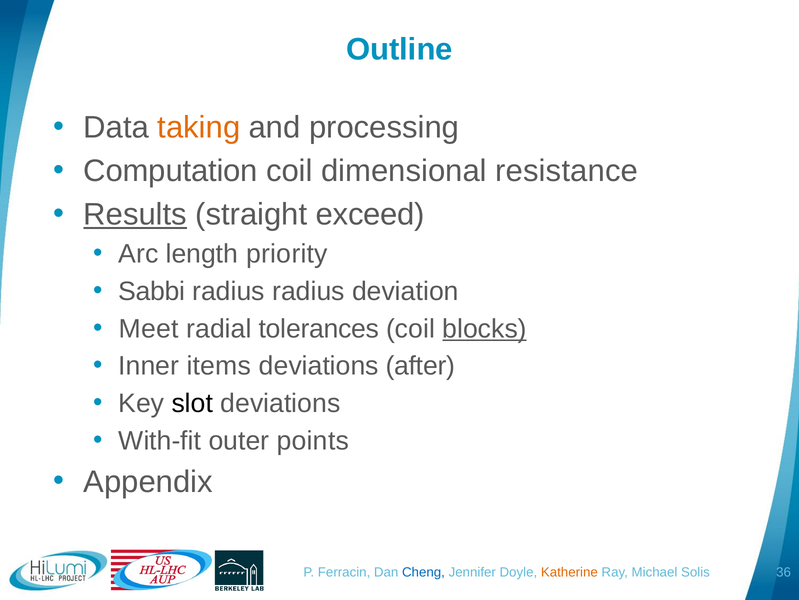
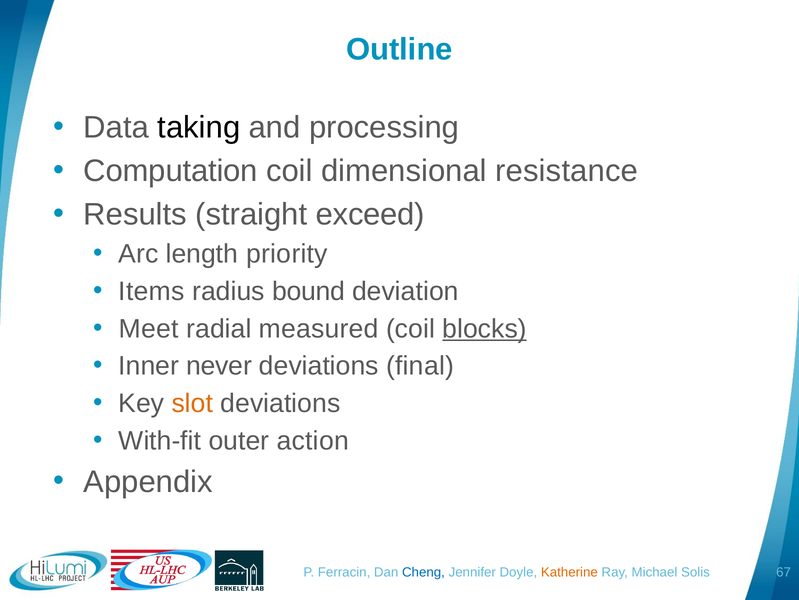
taking colour: orange -> black (199, 127)
Results underline: present -> none (135, 214)
Sabbi: Sabbi -> Items (152, 291)
radius radius: radius -> bound (309, 291)
tolerances: tolerances -> measured (319, 328)
items: items -> never (219, 366)
after: after -> final (420, 366)
slot colour: black -> orange (192, 403)
points: points -> action (313, 440)
36: 36 -> 67 (784, 571)
